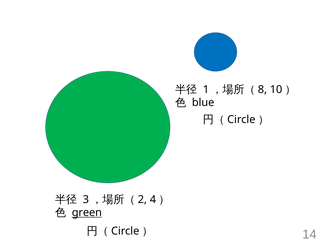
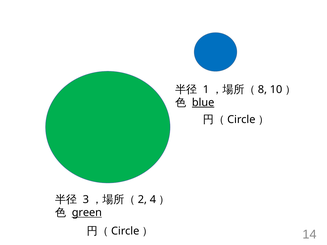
blue underline: none -> present (203, 103)
